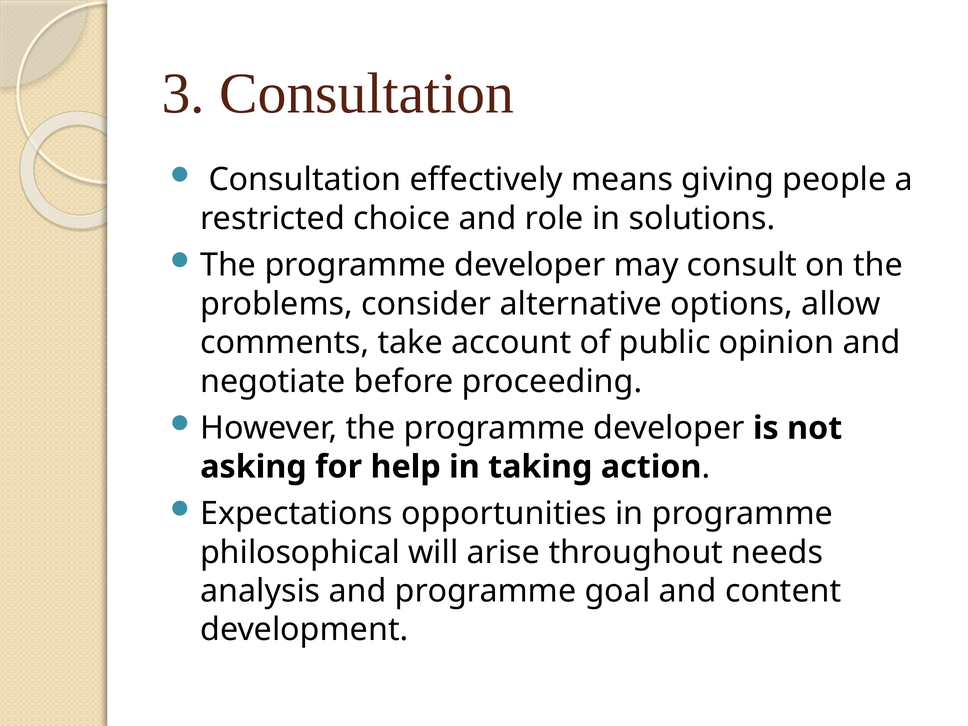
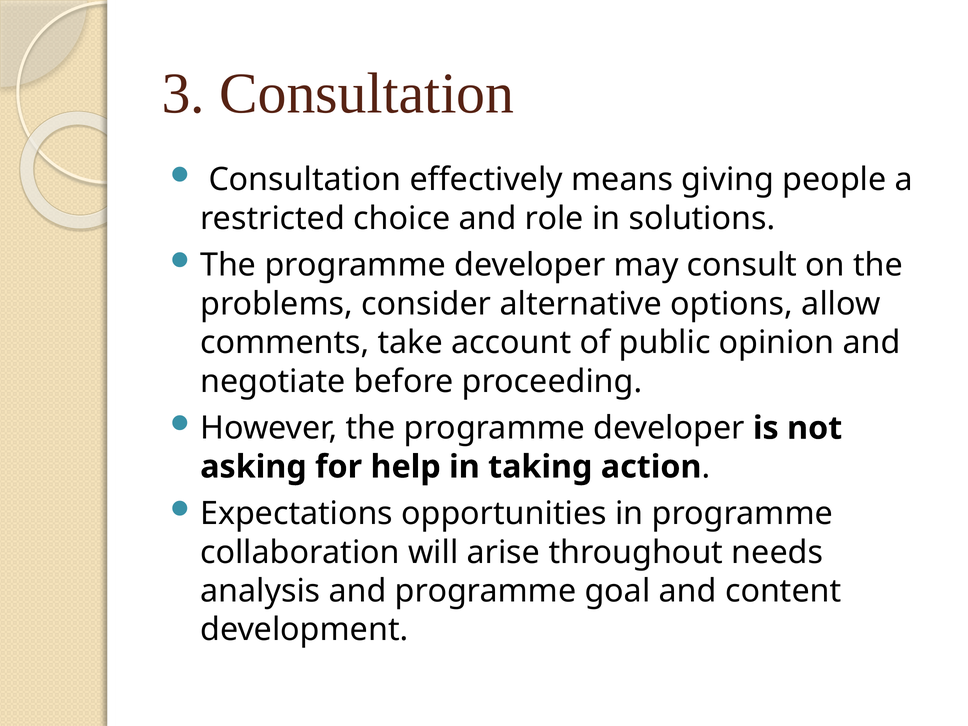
philosophical: philosophical -> collaboration (300, 552)
